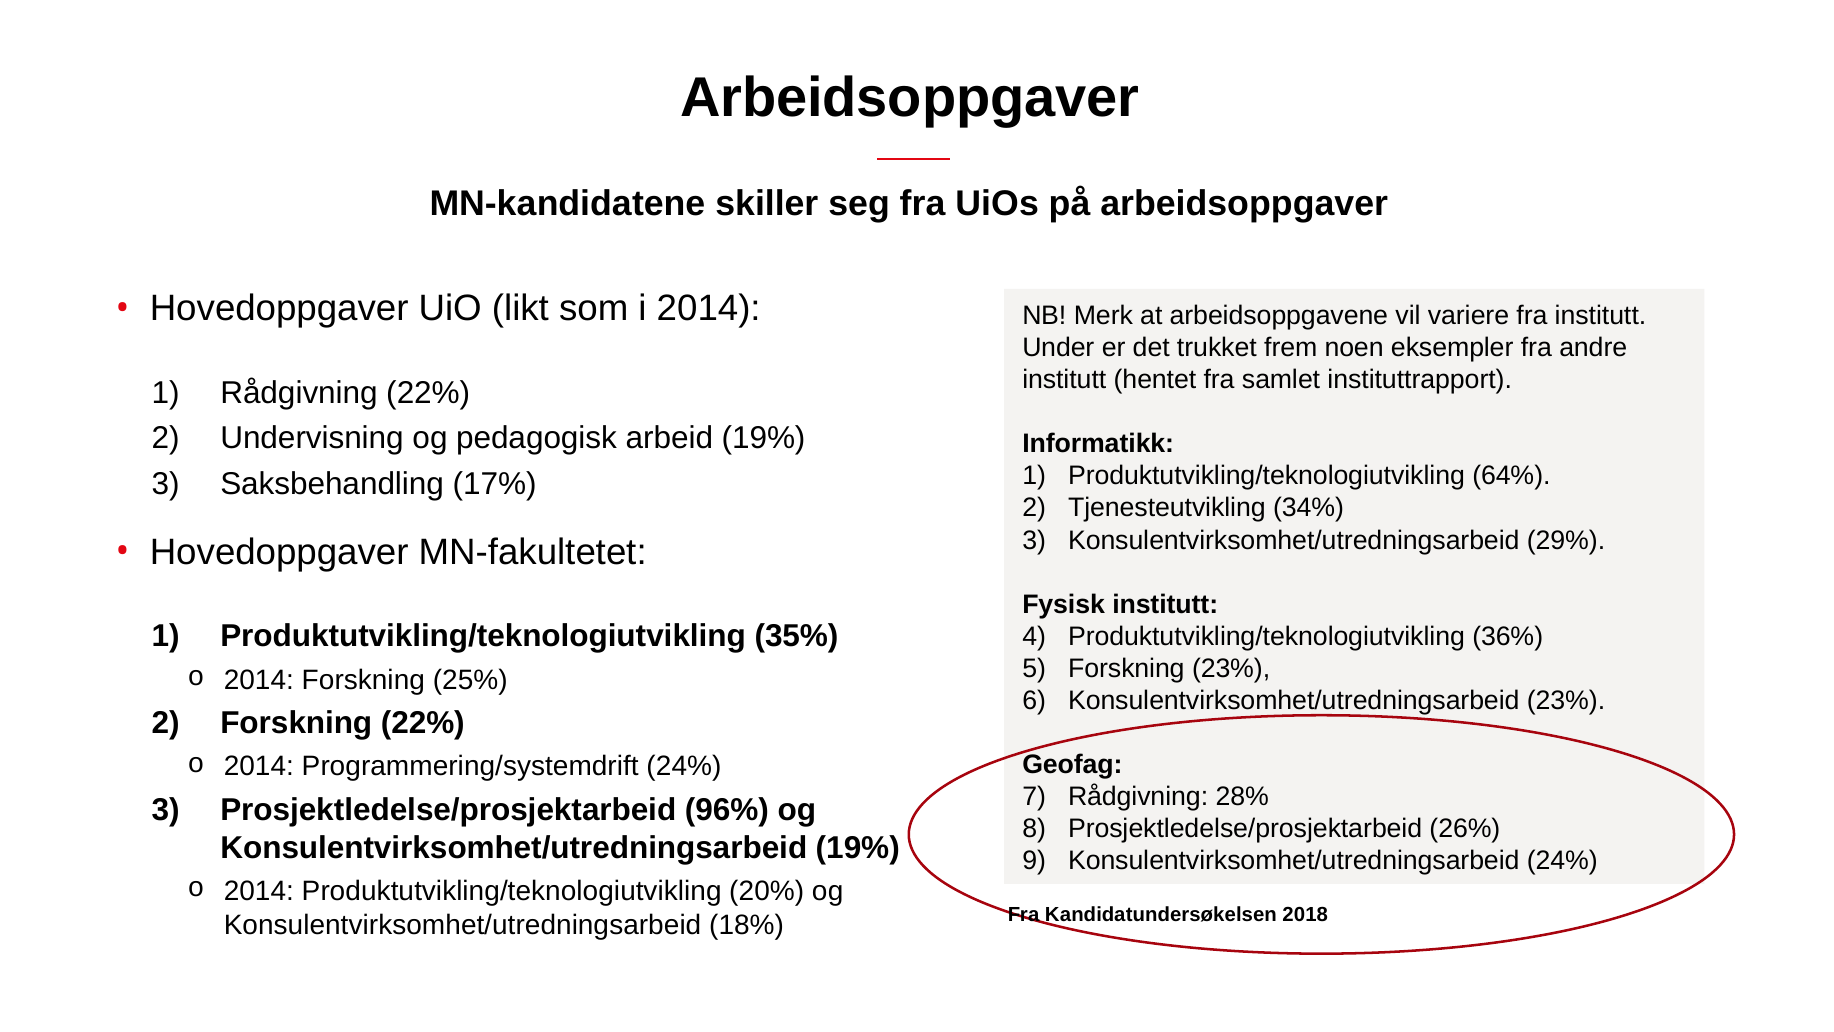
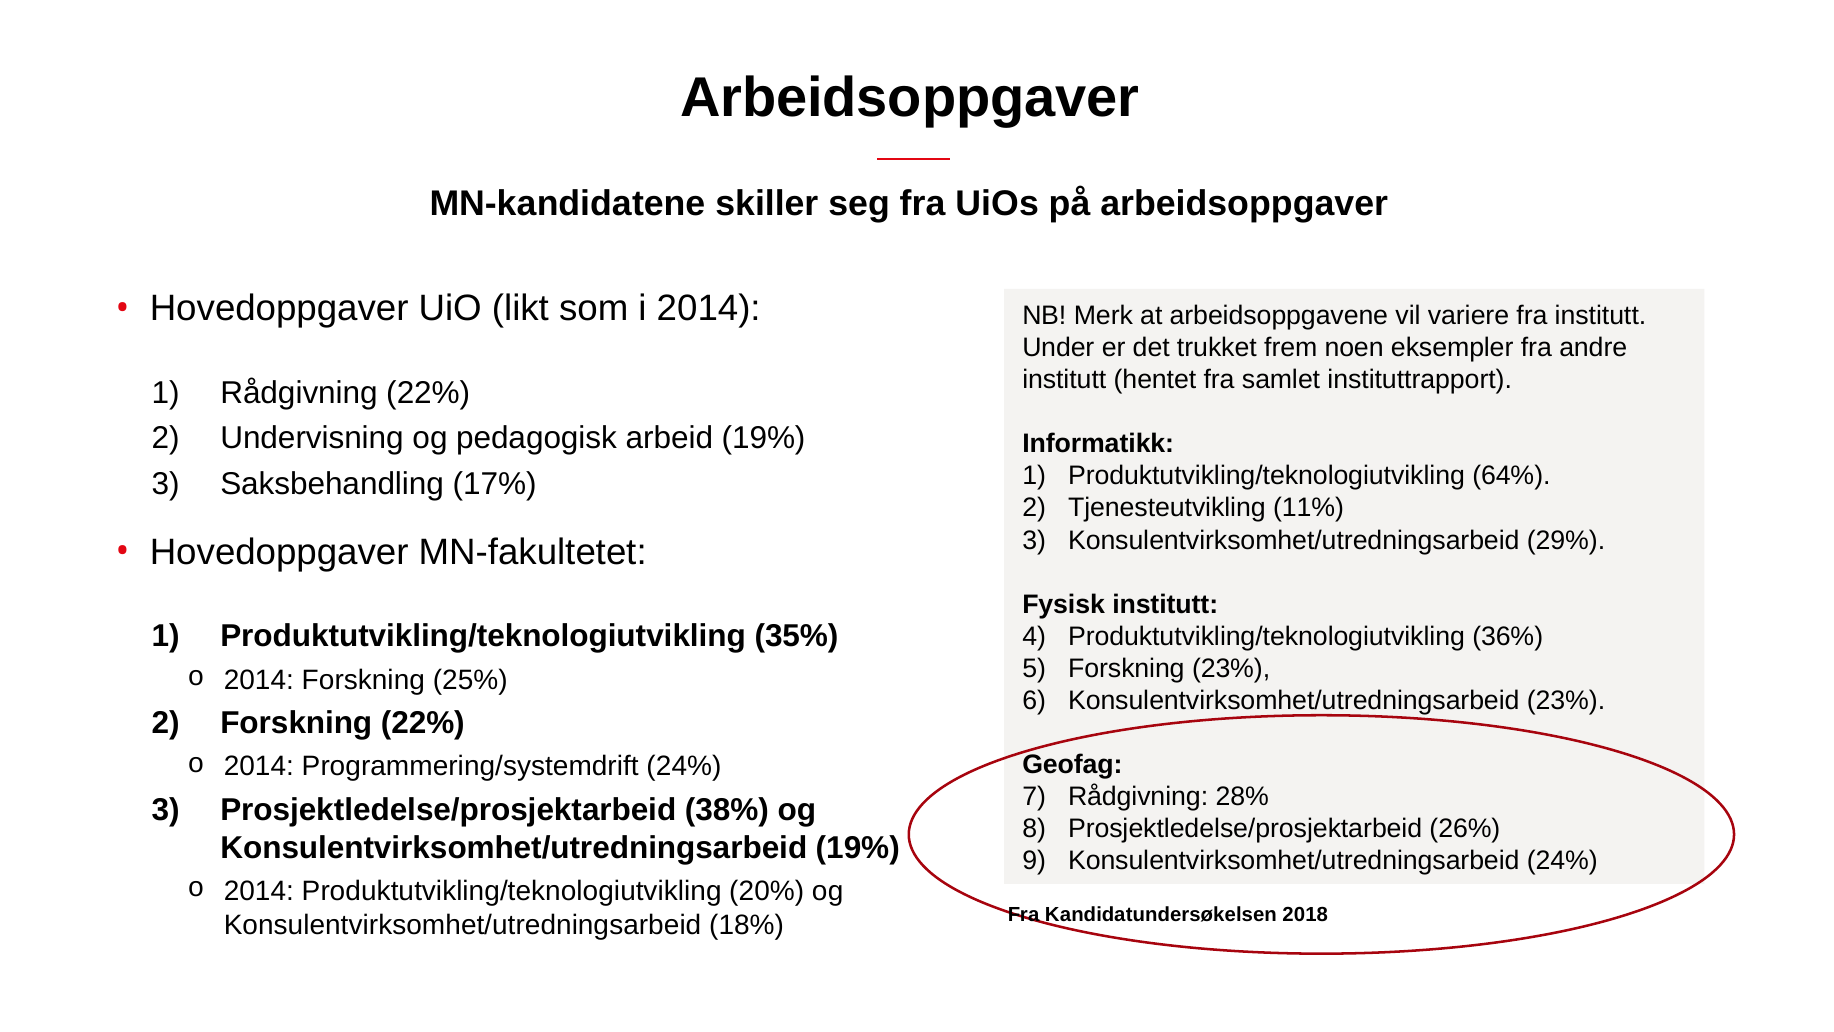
34%: 34% -> 11% (1309, 508)
96%: 96% -> 38% (727, 810)
